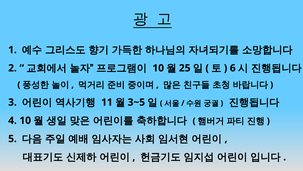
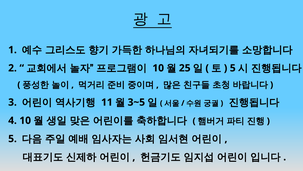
6: 6 -> 5 (233, 68)
